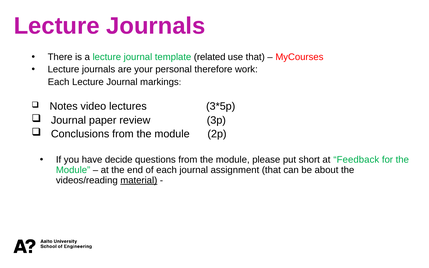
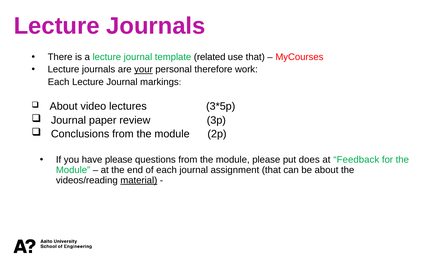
your underline: none -> present (143, 70)
Notes: Notes -> About (64, 106)
have decide: decide -> please (119, 160)
short: short -> does (309, 160)
